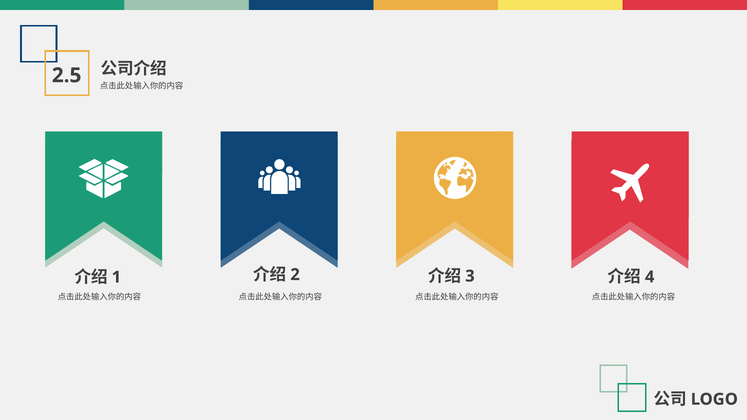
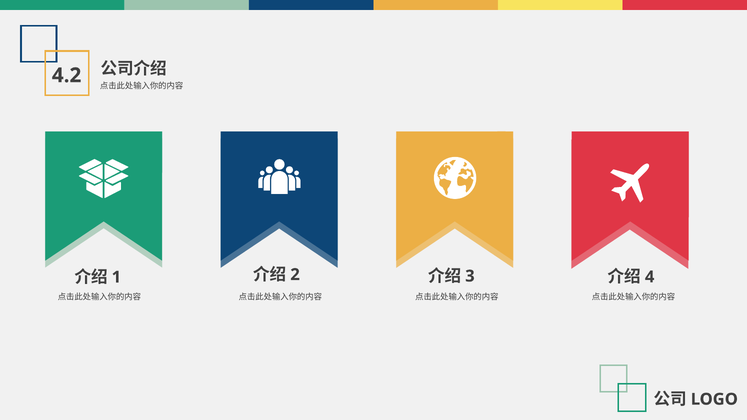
2.5: 2.5 -> 4.2 (67, 75)
